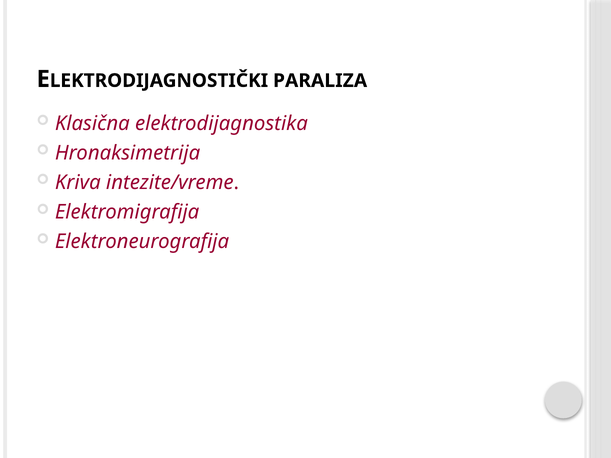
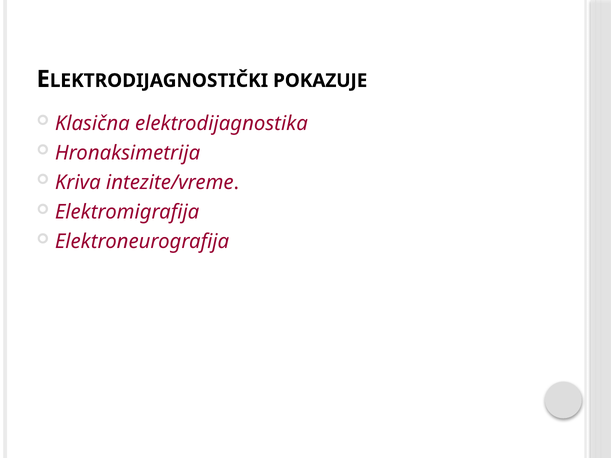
PARALIZA: PARALIZA -> POKAZUJE (320, 81)
